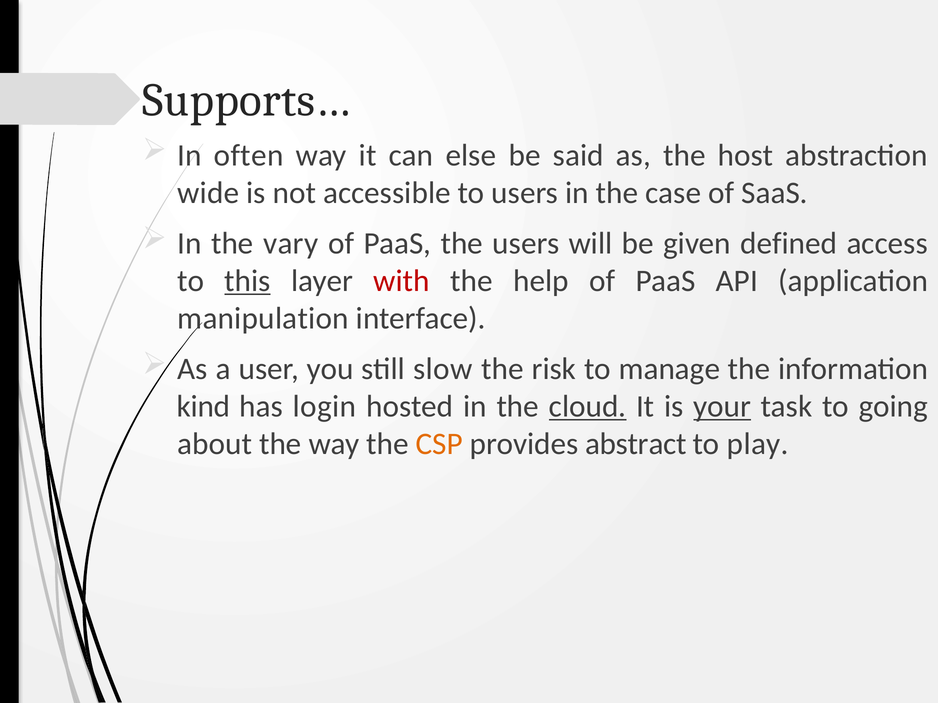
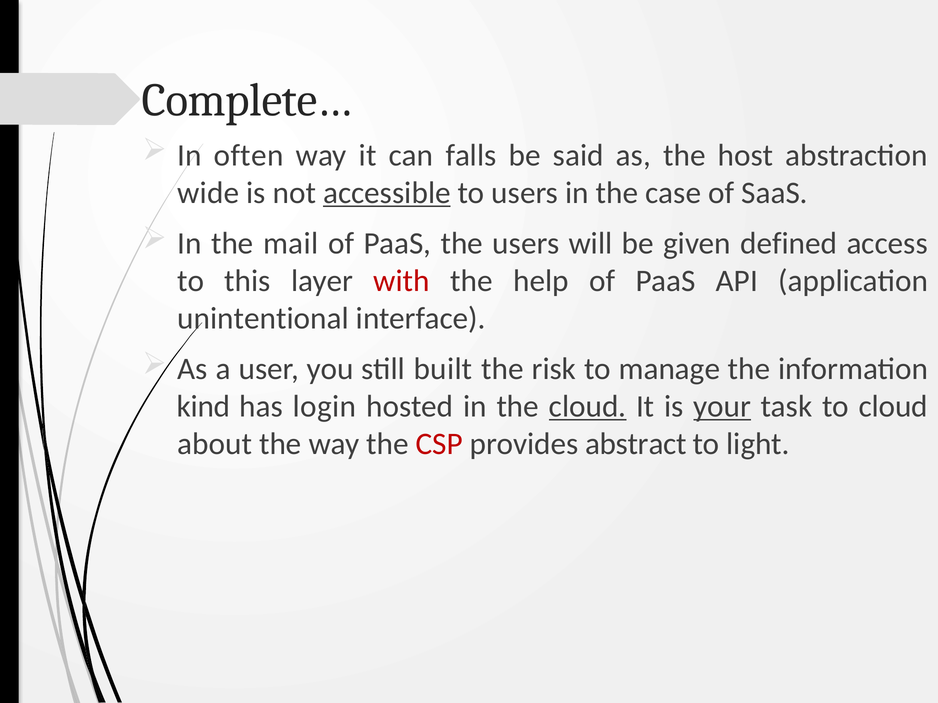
Supports…: Supports… -> Complete… (247, 100)
else: else -> falls (471, 155)
accessible underline: none -> present (387, 193)
vary: vary -> mail (291, 243)
this underline: present -> none (248, 281)
manipulation: manipulation -> unintentional (263, 318)
slow: slow -> built (443, 369)
to going: going -> cloud (893, 407)
CSP colour: orange -> red (439, 444)
play: play -> light (758, 444)
